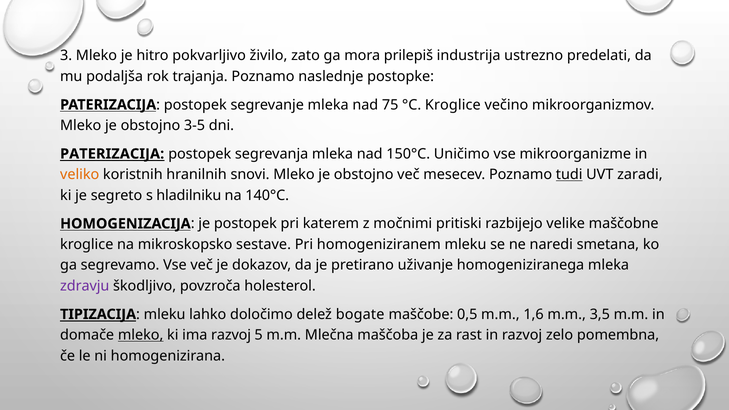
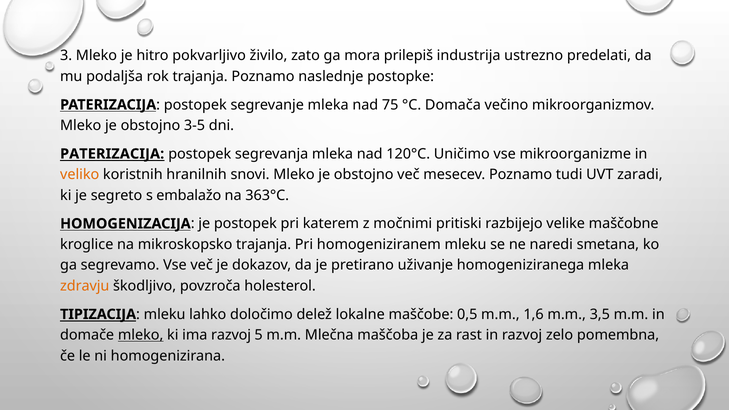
°C Kroglice: Kroglice -> Domača (453, 105)
150°C: 150°C -> 120°C (408, 154)
tudi underline: present -> none (569, 175)
hladilniku: hladilniku -> embalažo (189, 195)
140°C: 140°C -> 363°C (267, 195)
mikroskopsko sestave: sestave -> trajanja (264, 244)
zdravju colour: purple -> orange (85, 286)
bogate: bogate -> lokalne (360, 314)
